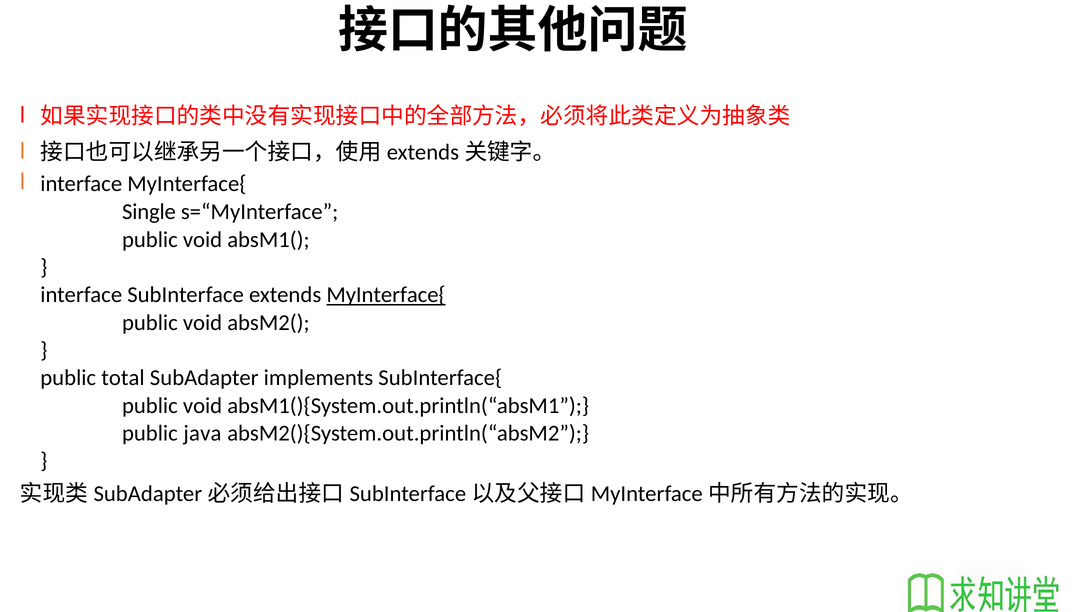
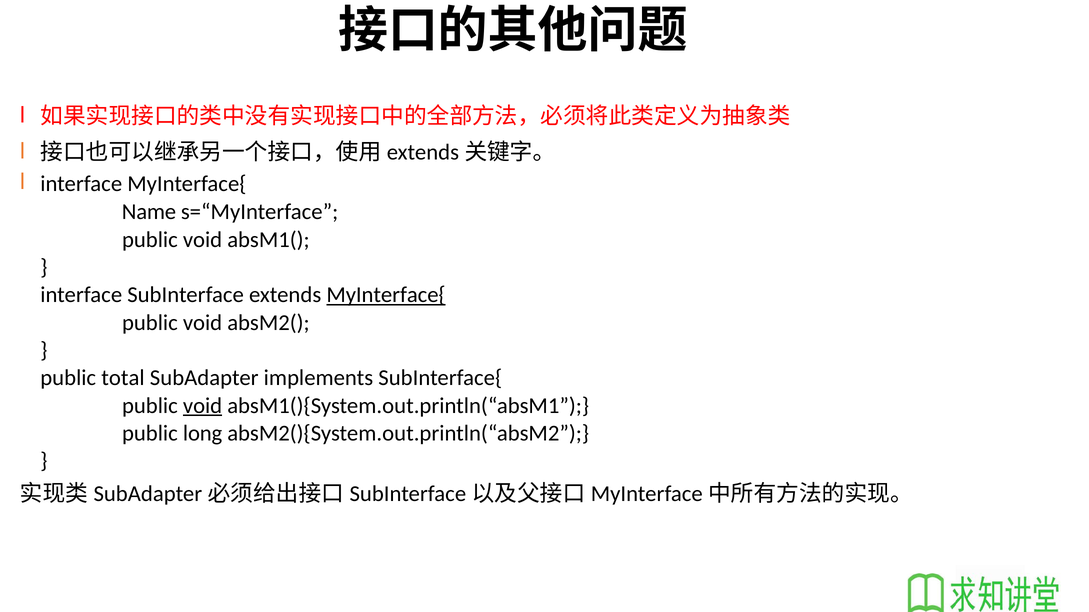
Single: Single -> Name (149, 212)
void underline: none -> present (203, 406)
java: java -> long (203, 434)
